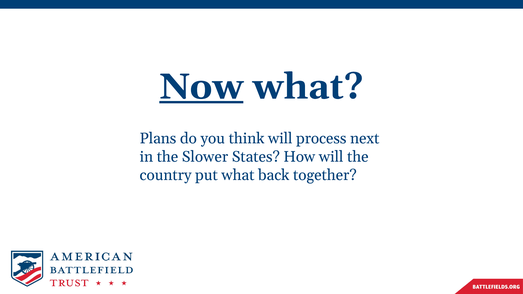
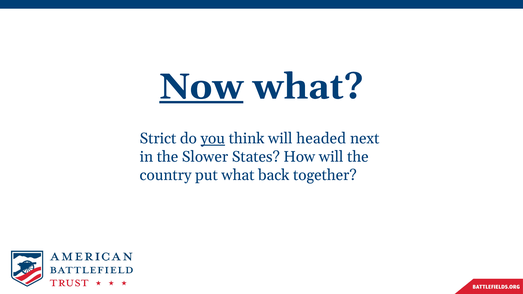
Plans: Plans -> Strict (158, 139)
you underline: none -> present (213, 139)
process: process -> headed (321, 139)
